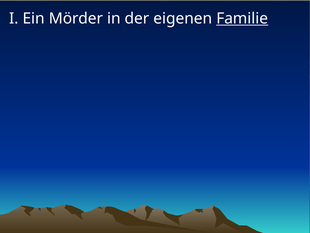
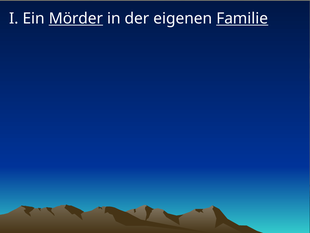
Mörder underline: none -> present (76, 18)
